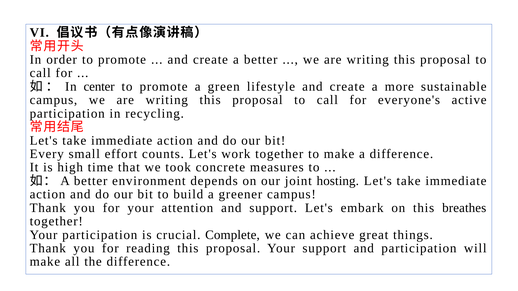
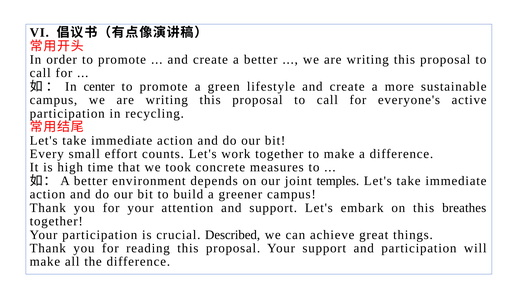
hosting: hosting -> temples (338, 181)
Complete: Complete -> Described (233, 235)
